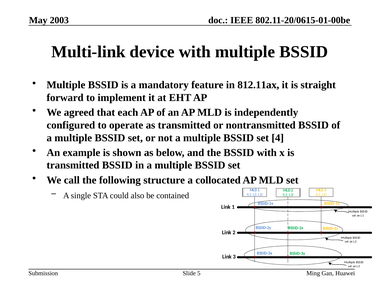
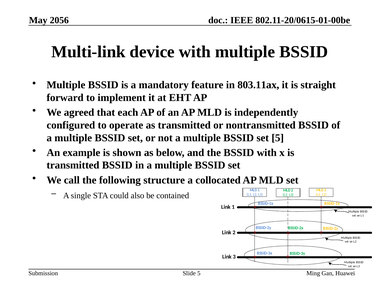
2003: 2003 -> 2056 (59, 20)
812.11ax: 812.11ax -> 803.11ax (258, 85)
set 4: 4 -> 5 (278, 138)
